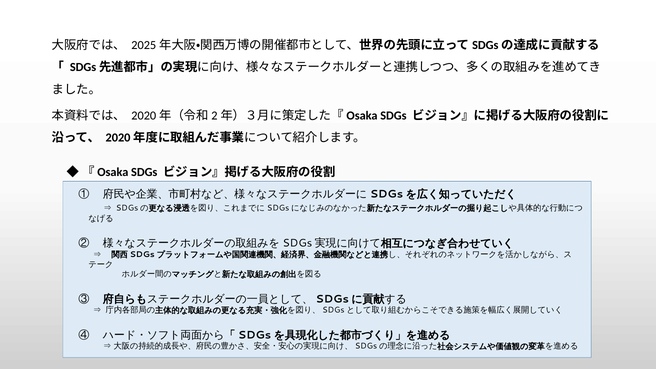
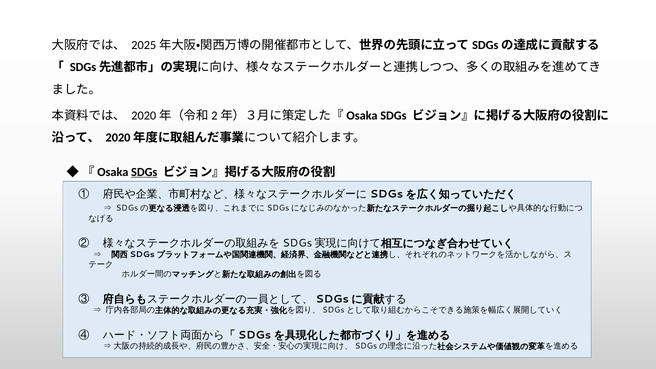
SDGs underline: none -> present (144, 172)
